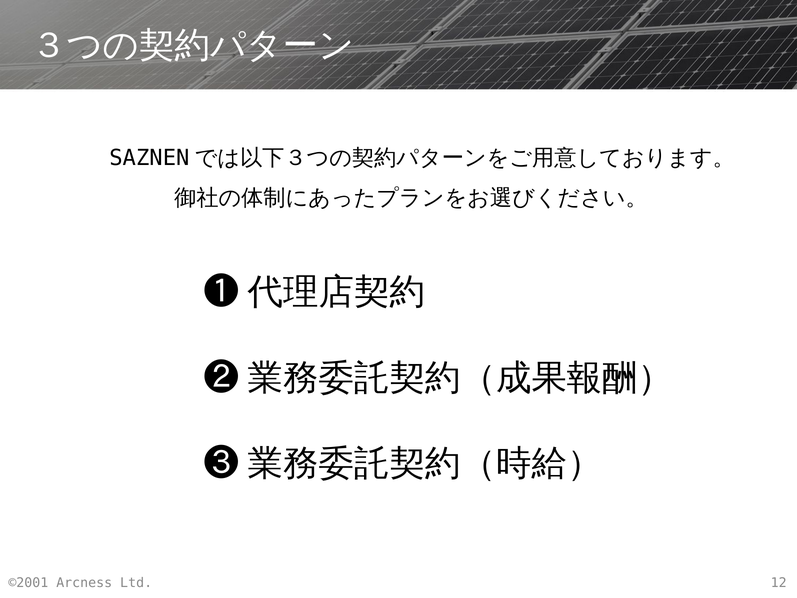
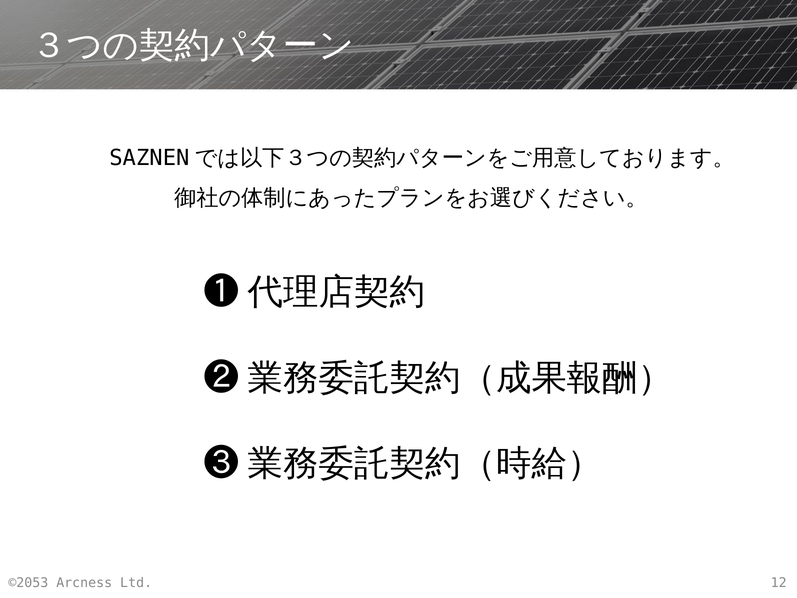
©2001: ©2001 -> ©2053 (28, 583)
